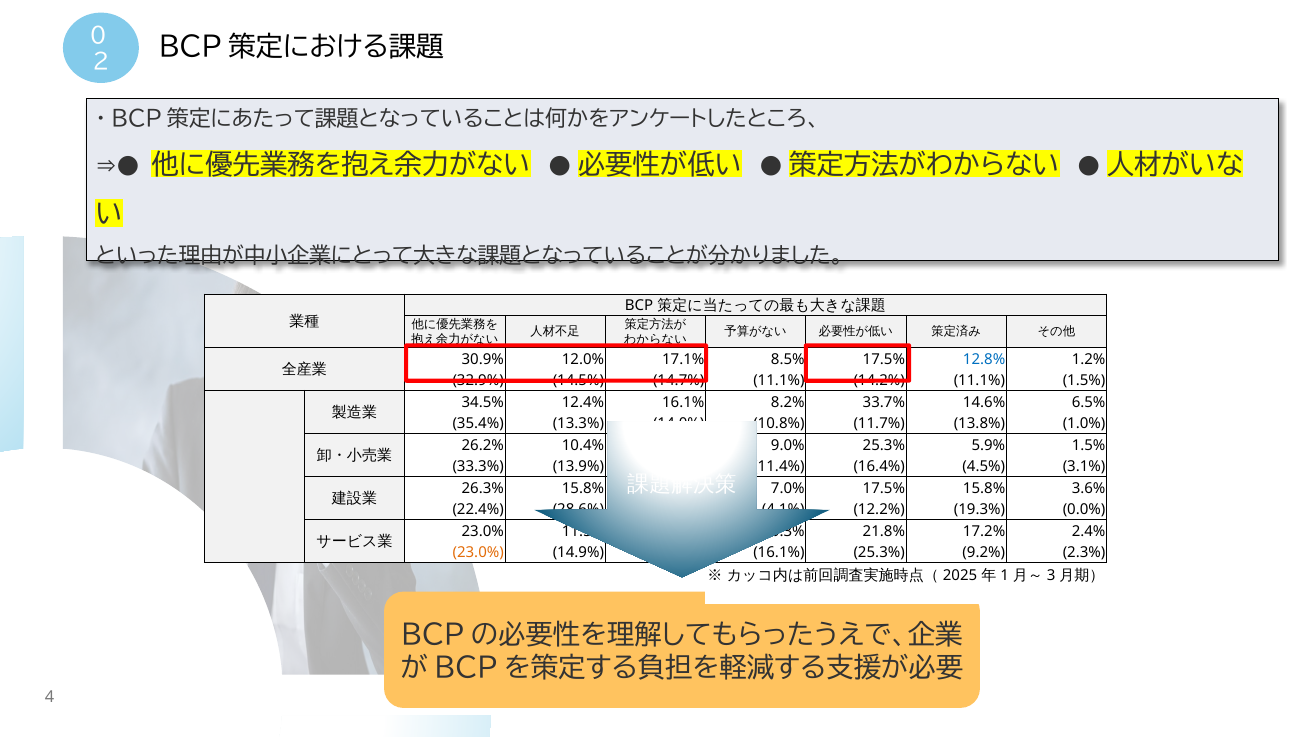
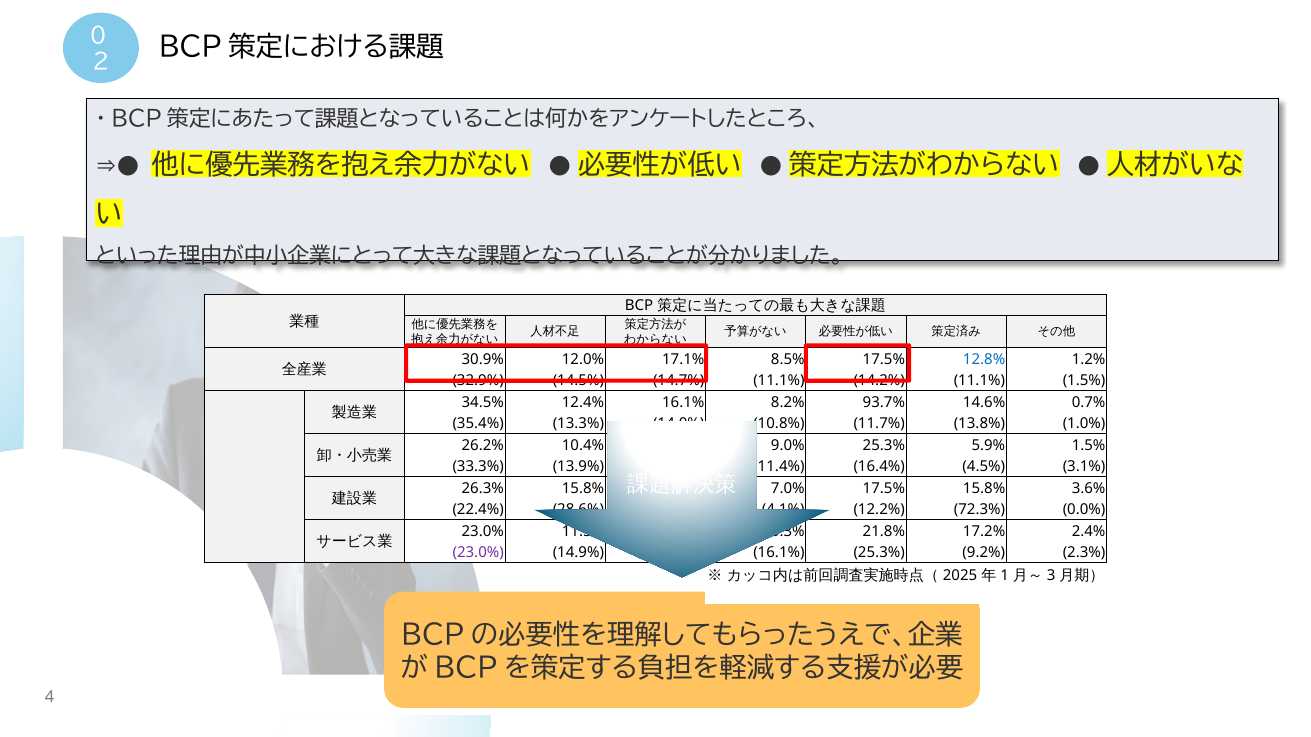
33.7%: 33.7% -> 93.7% (884, 403)
6.5%: 6.5% -> 0.7% (1089, 403)
19.3%: 19.3% -> 72.3% (979, 510)
23.0% colour: orange -> purple (478, 553)
